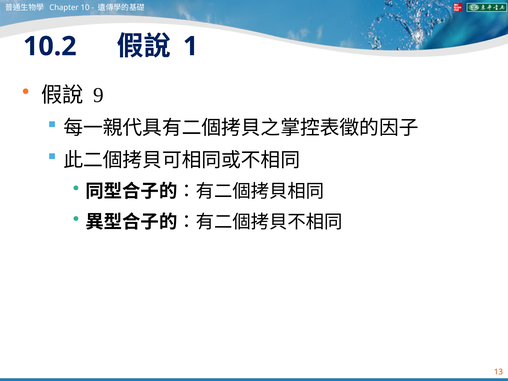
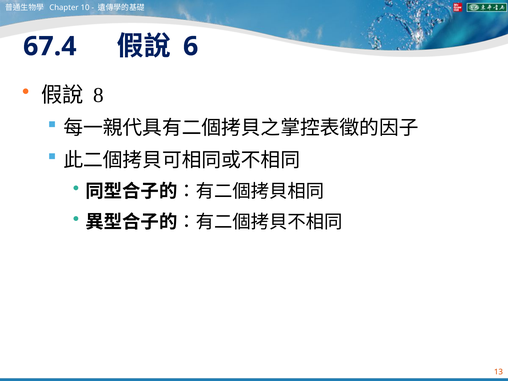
10.2: 10.2 -> 67.4 (50, 46)
1: 1 -> 6 (191, 46)
9: 9 -> 8 (99, 95)
